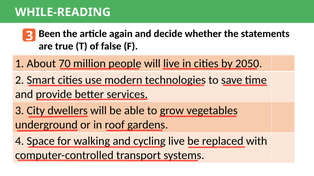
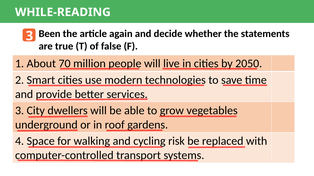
live: live -> risk (176, 141)
